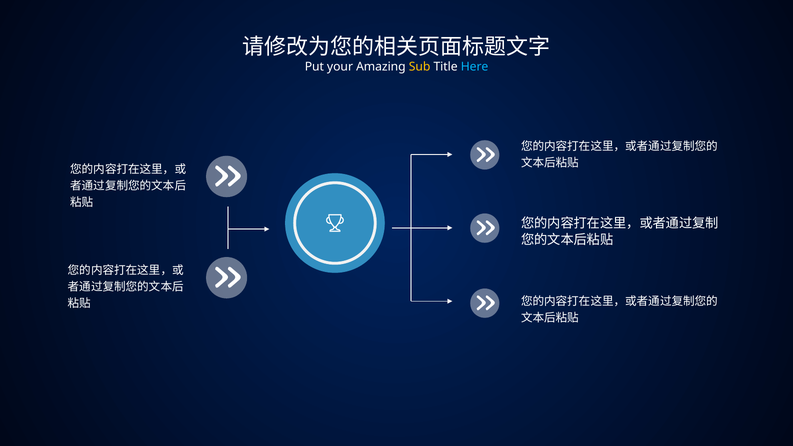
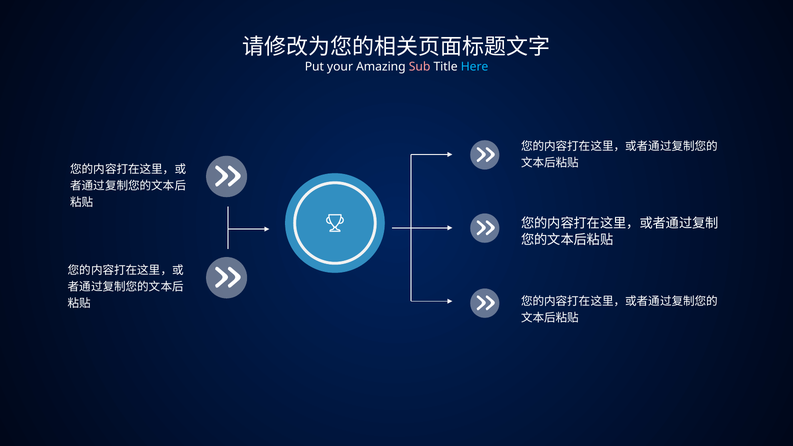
Sub colour: yellow -> pink (420, 67)
